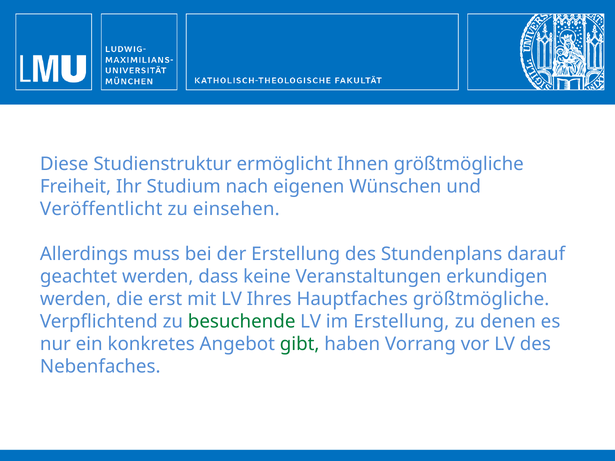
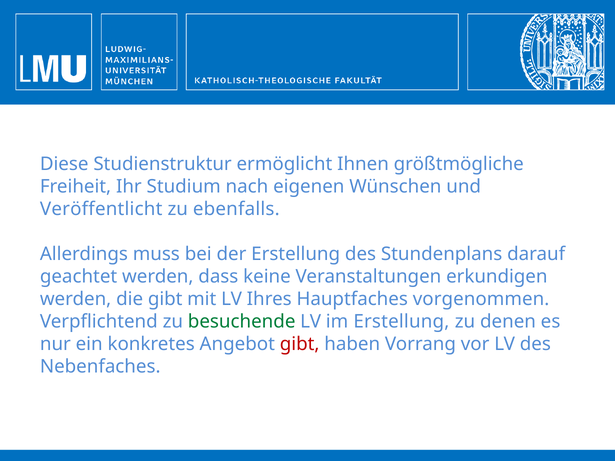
einsehen: einsehen -> ebenfalls (236, 209)
die erst: erst -> gibt (165, 299)
Hauptfaches größtmögliche: größtmögliche -> vorgenommen (481, 299)
gibt colour: green -> red (300, 344)
